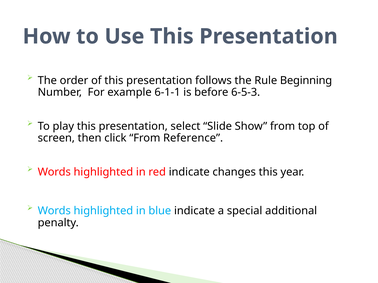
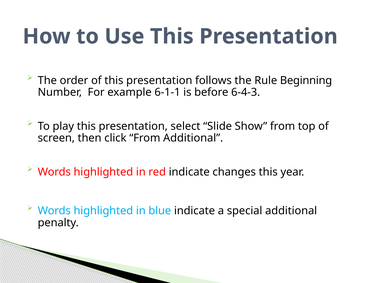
6-5-3: 6-5-3 -> 6-4-3 (246, 92)
From Reference: Reference -> Additional (193, 138)
